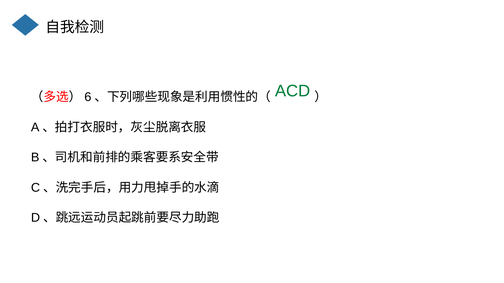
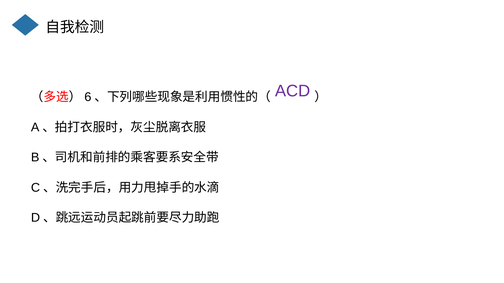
ACD colour: green -> purple (293, 91)
